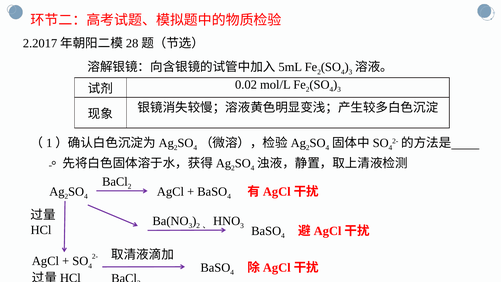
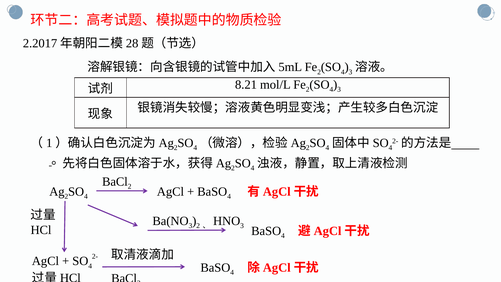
0.02: 0.02 -> 8.21 (246, 85)
